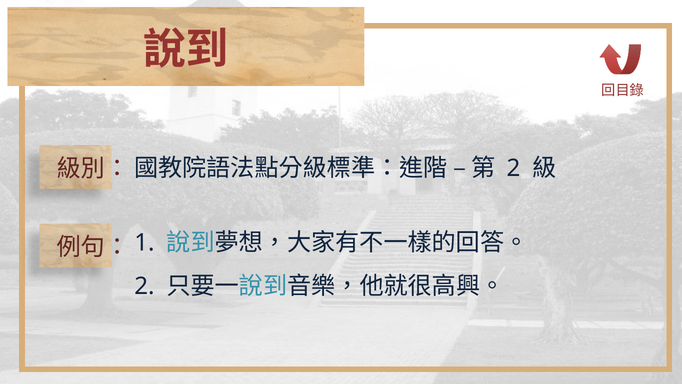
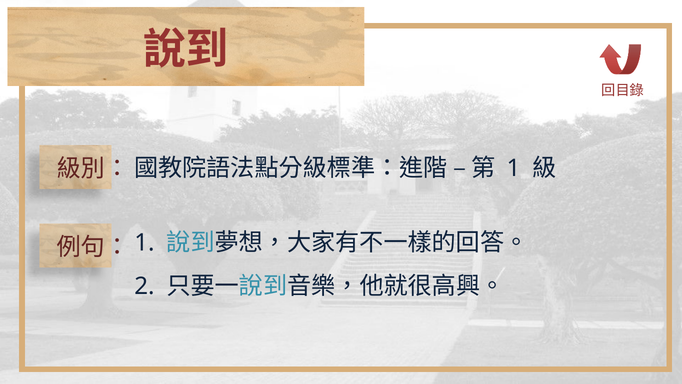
2: 2 -> 1 (514, 168)
